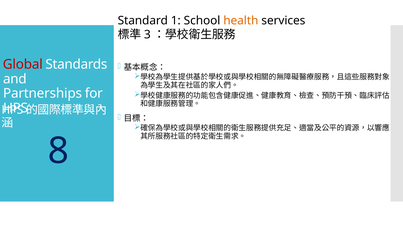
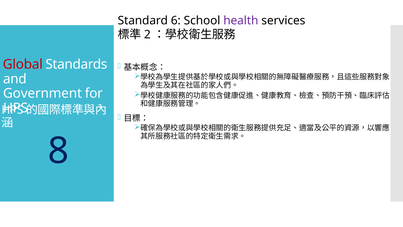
1: 1 -> 6 (176, 21)
health colour: orange -> purple (241, 21)
3: 3 -> 2 (147, 35)
Partnerships: Partnerships -> Government (42, 93)
